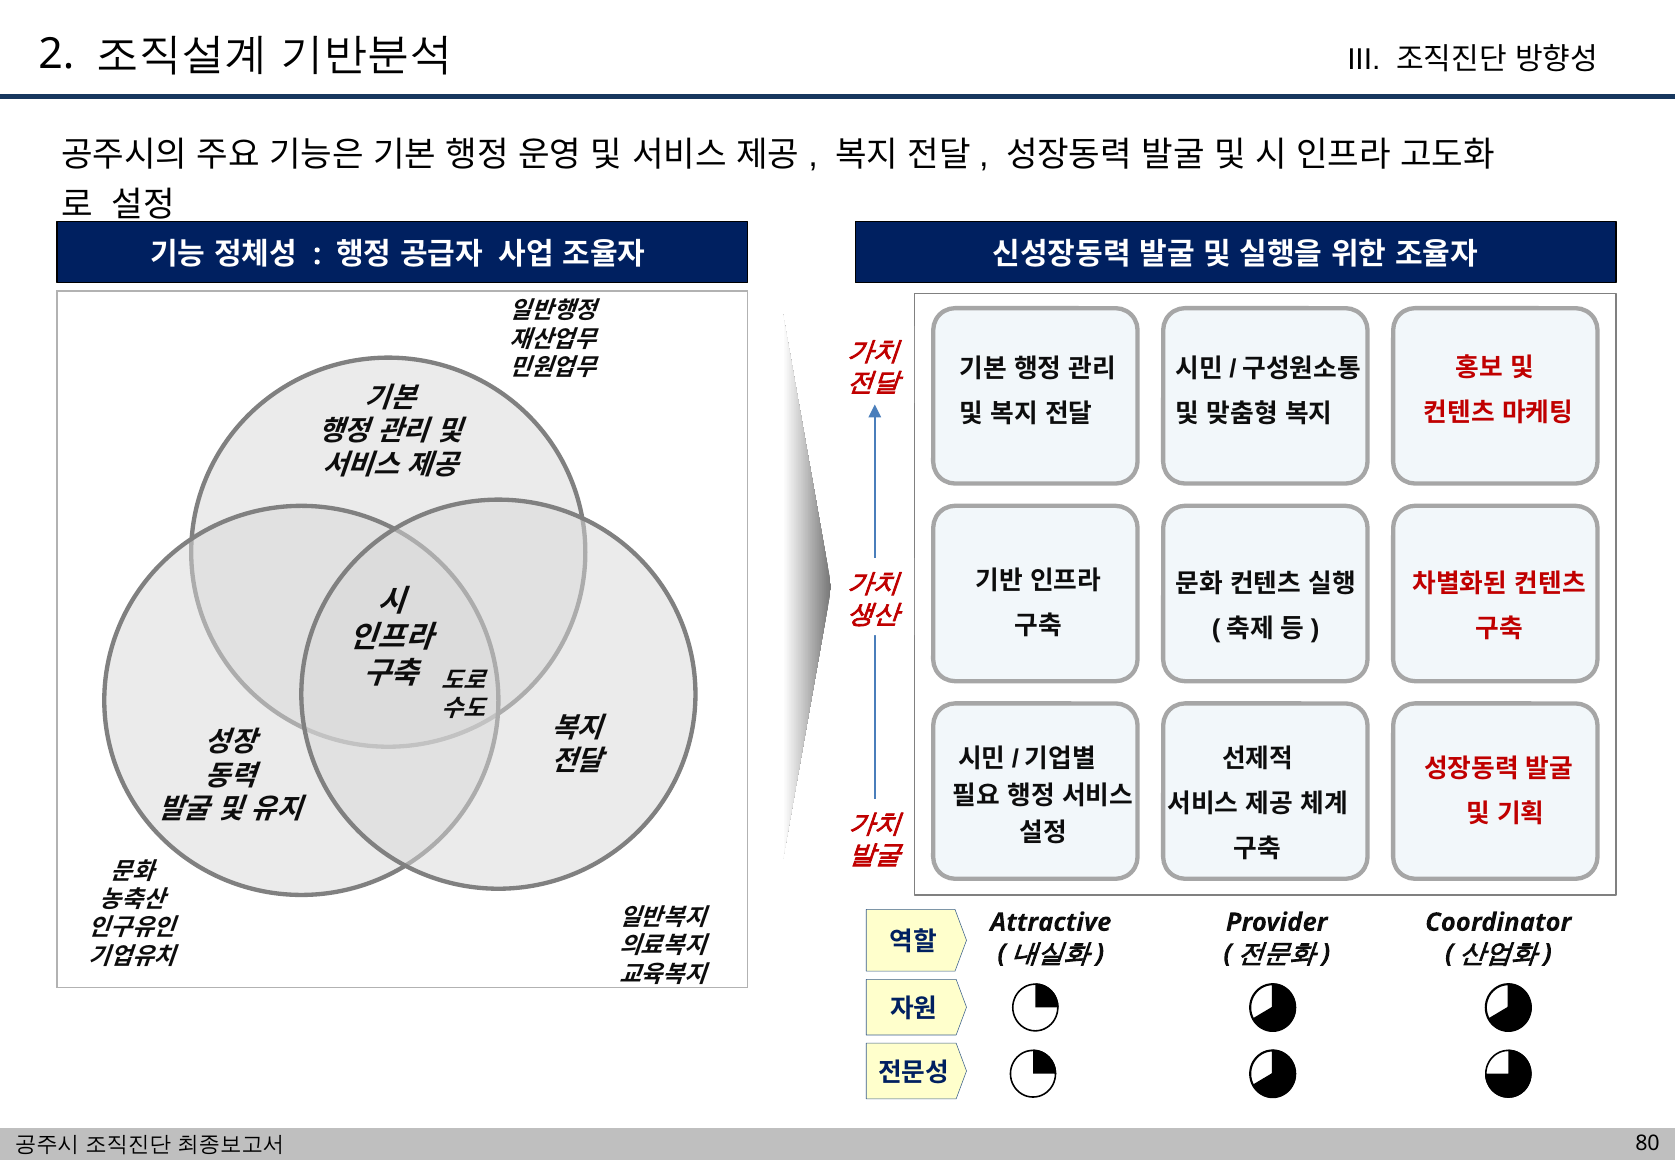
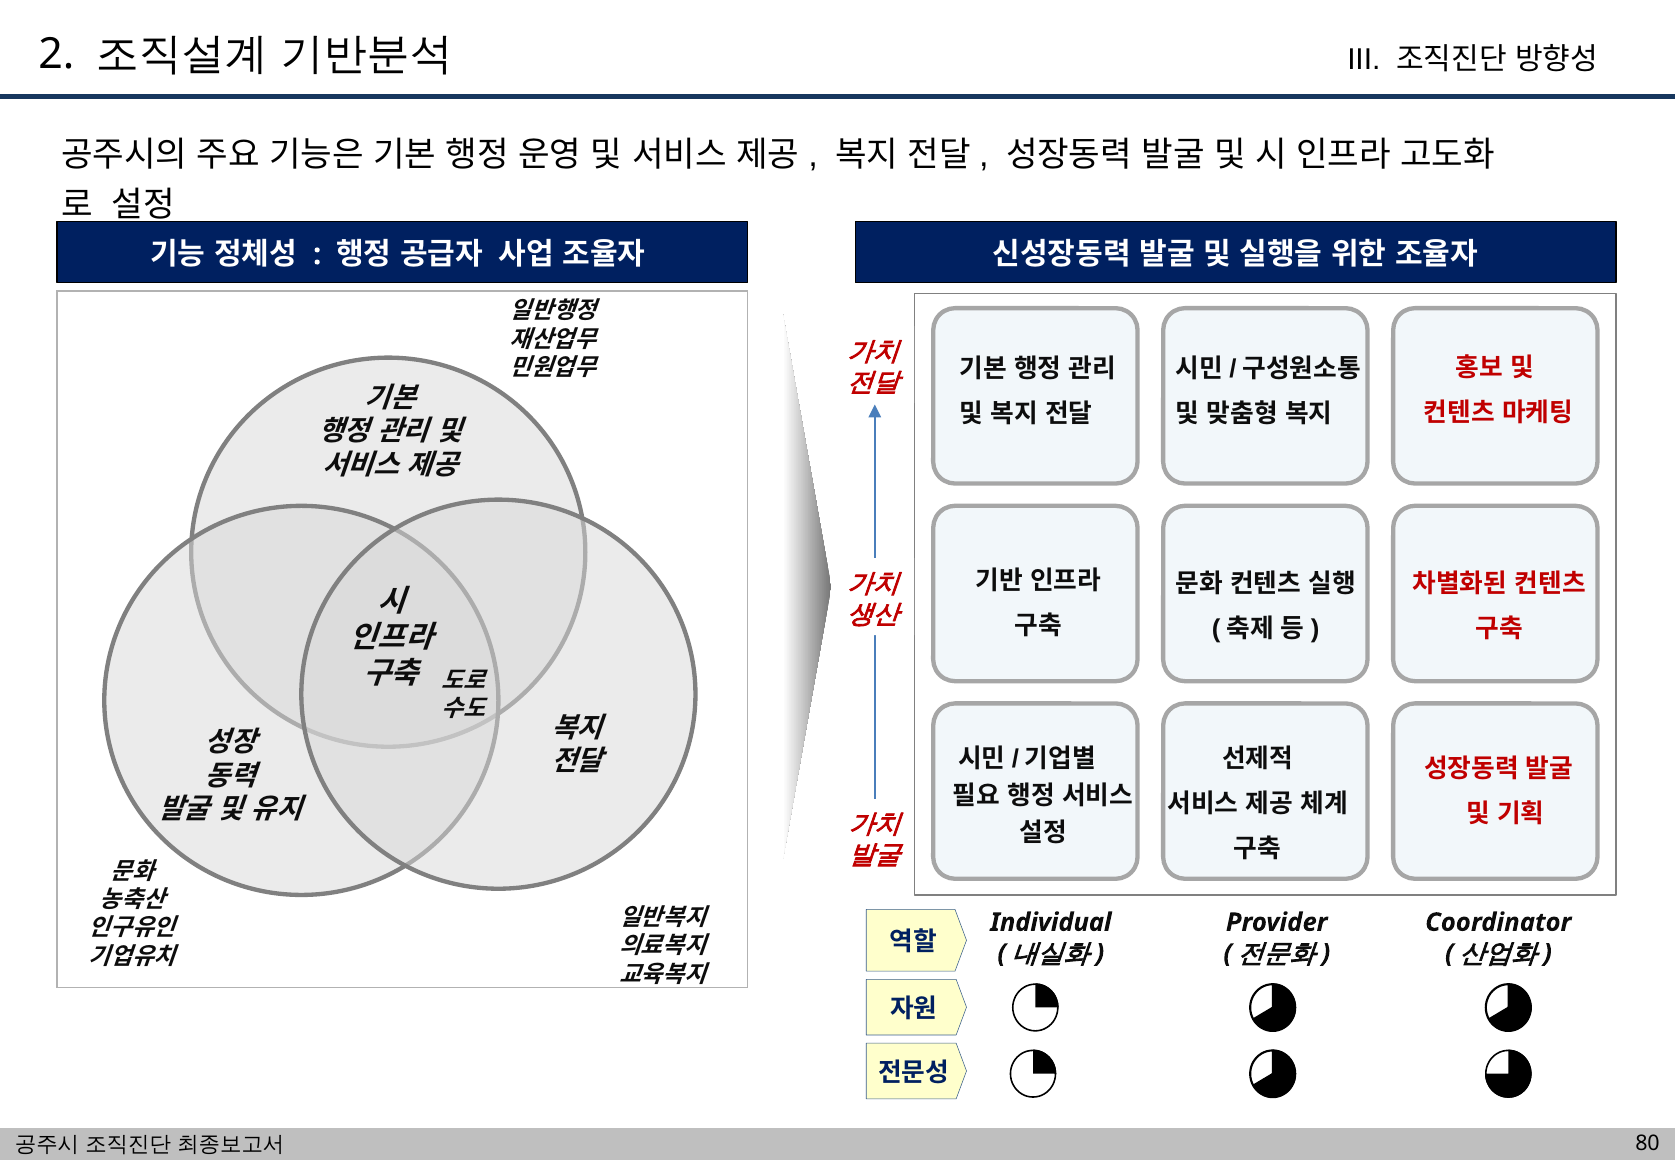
Attractive: Attractive -> Individual (1051, 922)
